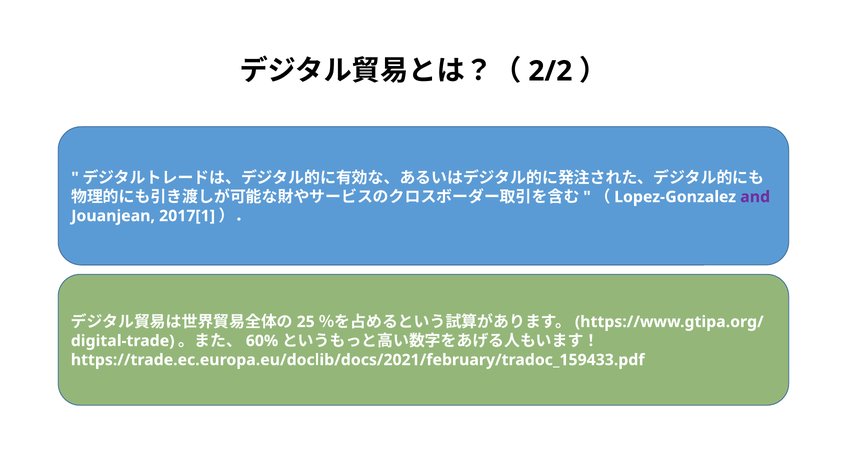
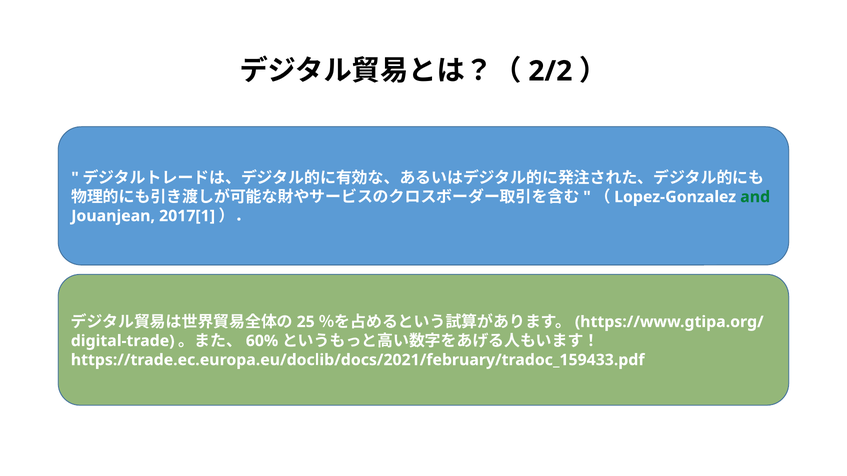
and colour: purple -> green (755, 197)
